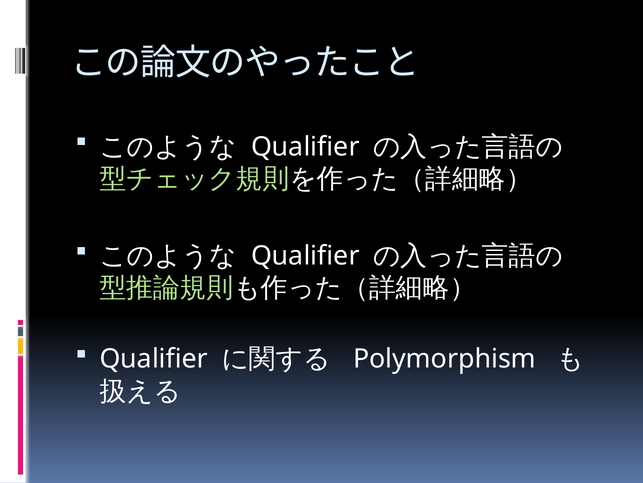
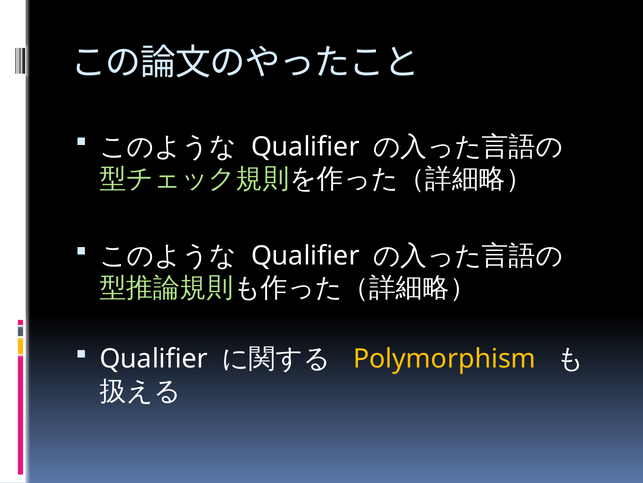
Polymorphism colour: white -> yellow (444, 359)
